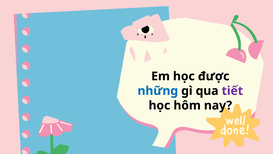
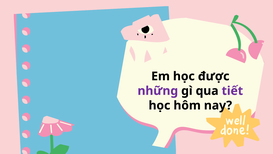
những colour: blue -> purple (158, 91)
